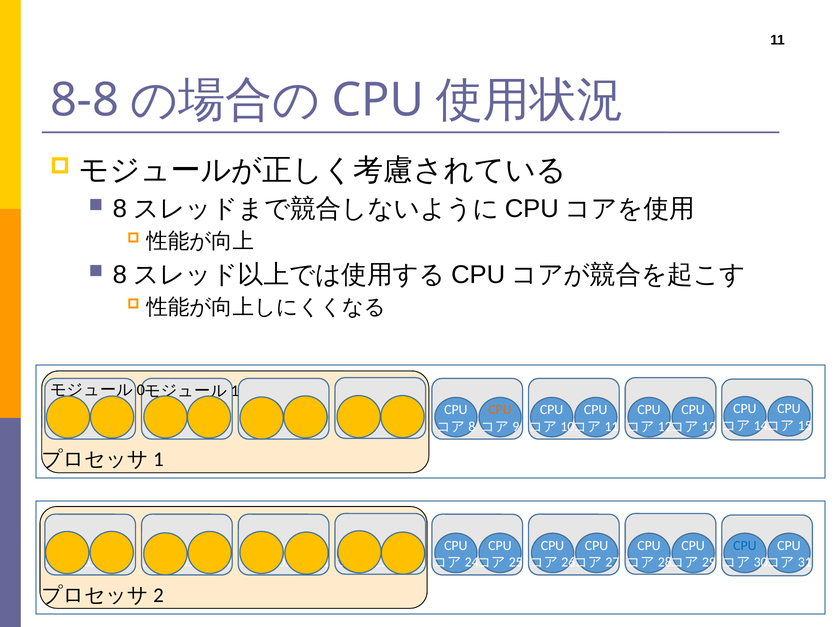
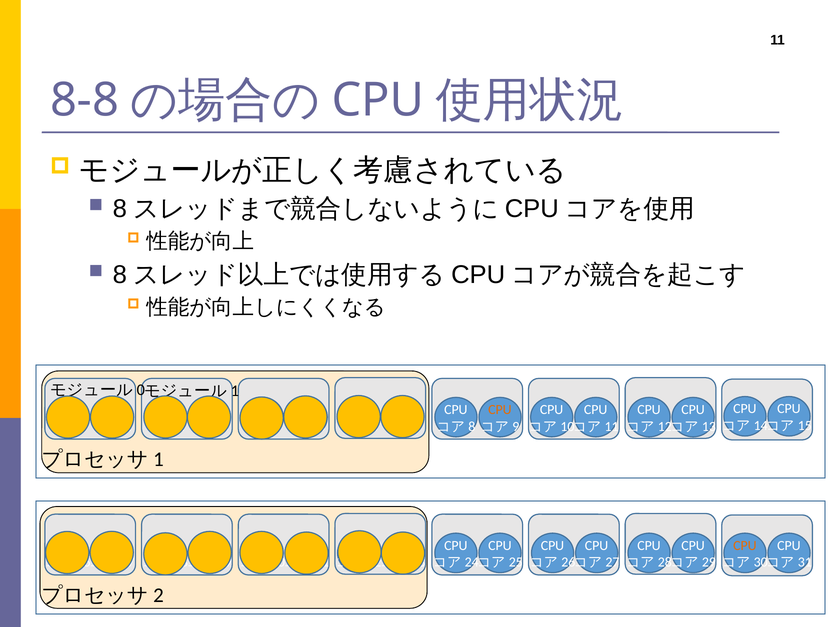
CPU colour: blue -> orange (745, 545)
